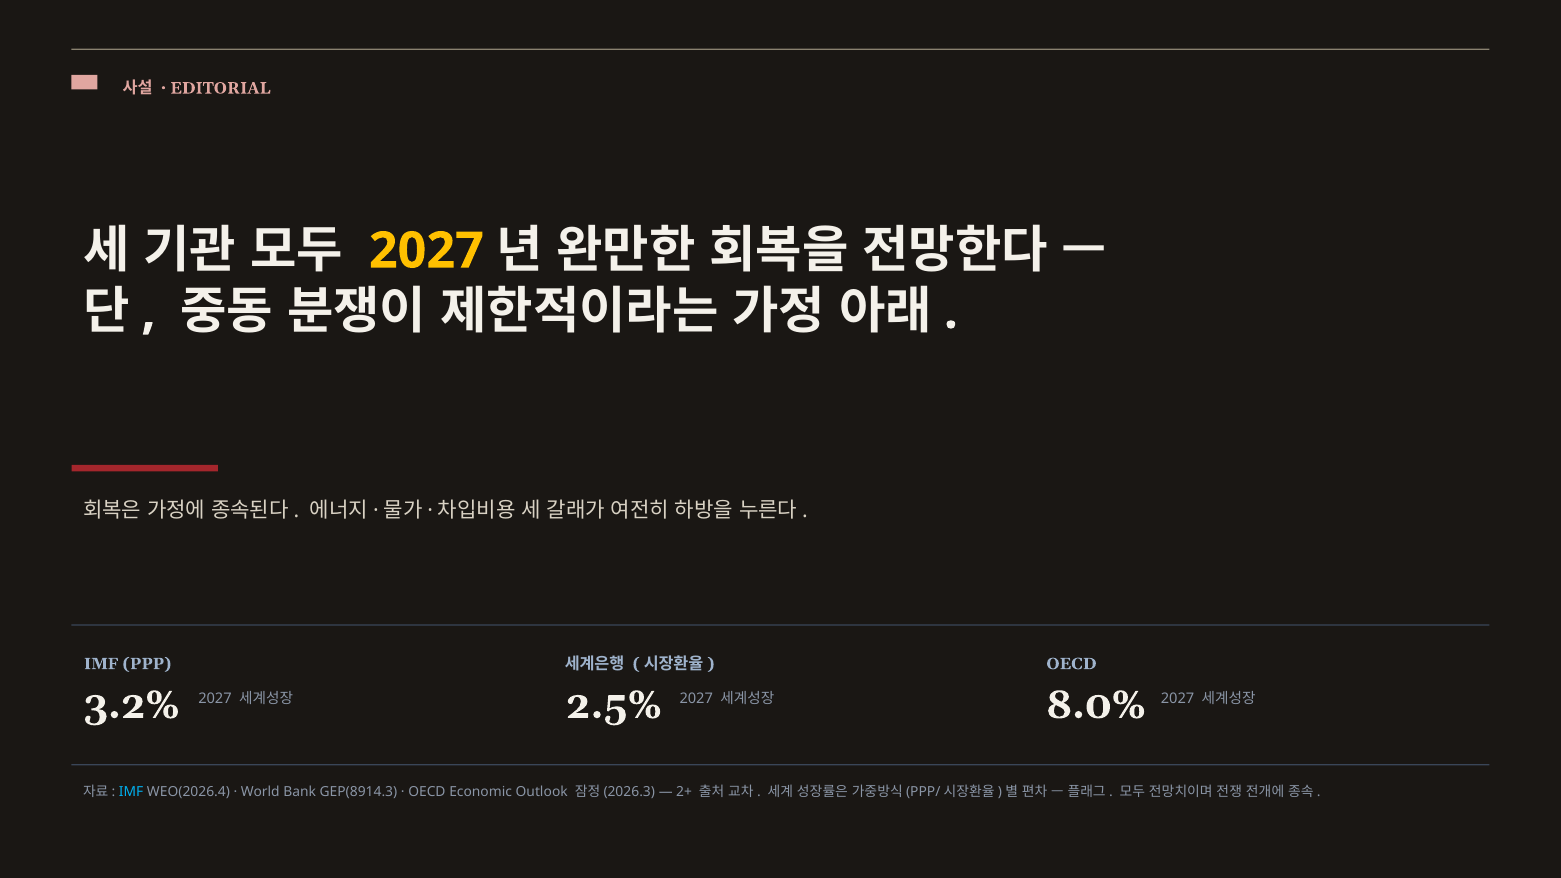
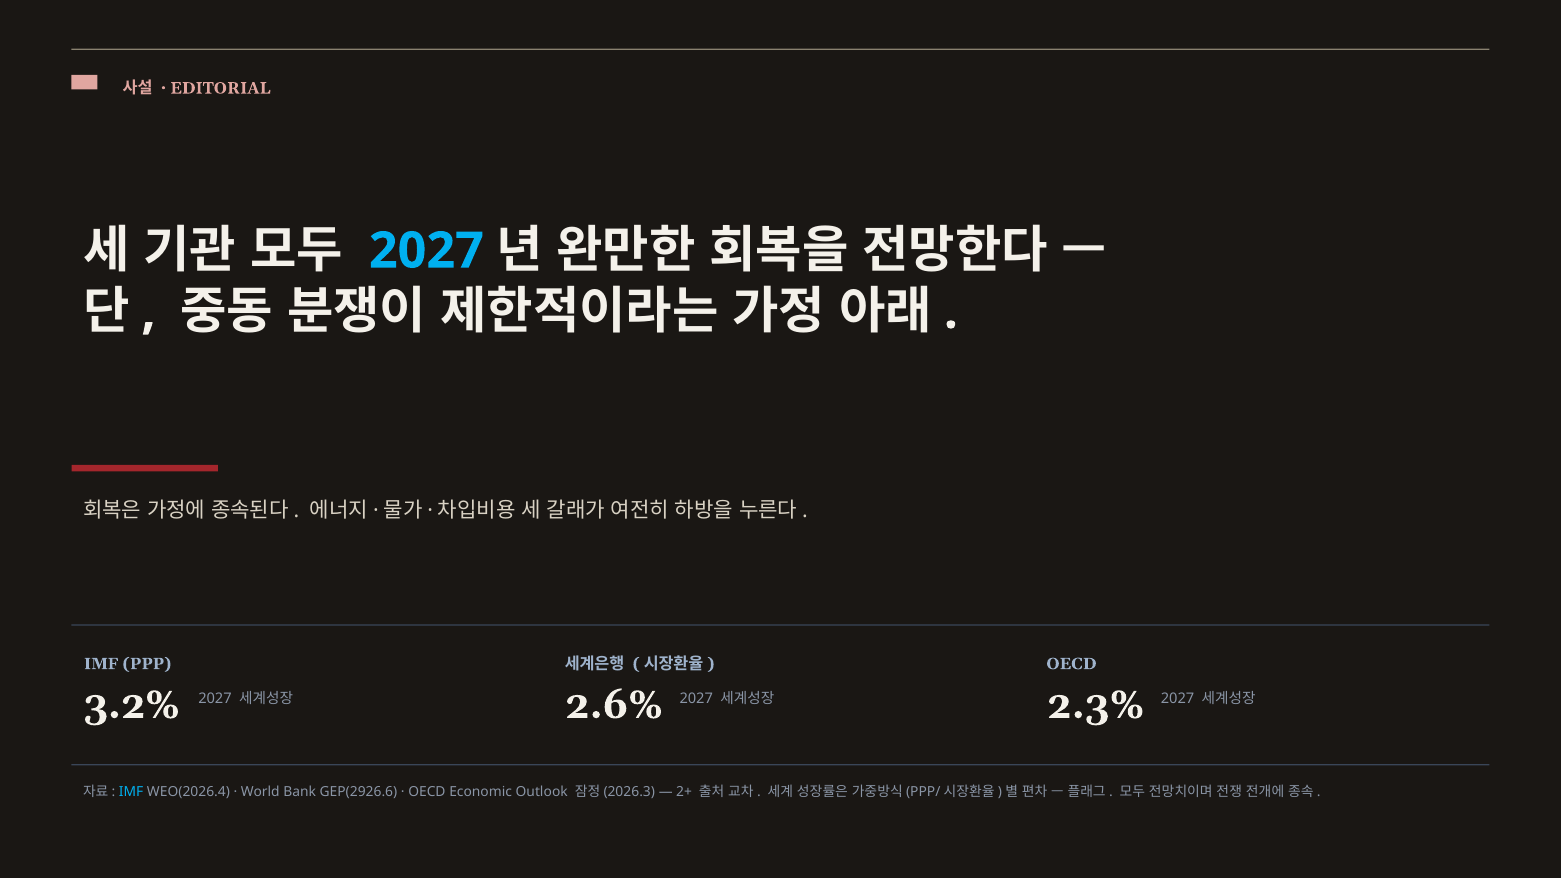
2027 colour: yellow -> light blue (426, 251)
2.5%: 2.5% -> 2.6% (614, 705)
8.0%: 8.0% -> 2.3% (1096, 705)
GEP(8914.3: GEP(8914.3 -> GEP(2926.6 (358, 792)
